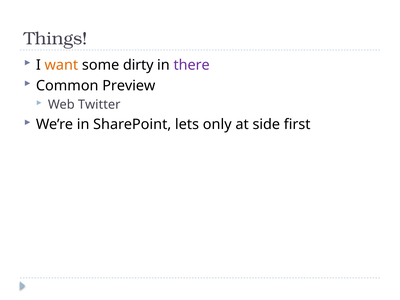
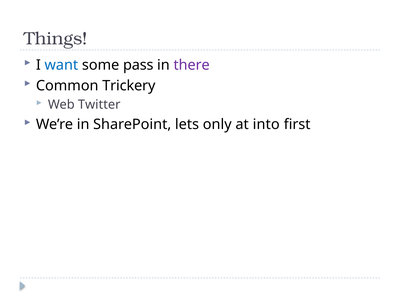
want colour: orange -> blue (61, 65)
dirty: dirty -> pass (138, 65)
Preview: Preview -> Trickery (129, 86)
side: side -> into (266, 124)
